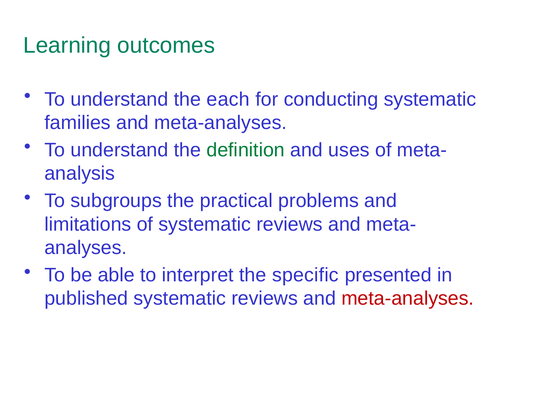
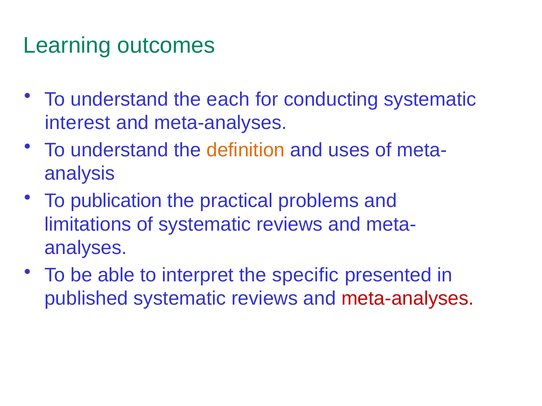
families: families -> interest (77, 123)
definition colour: green -> orange (246, 150)
subgroups: subgroups -> publication (116, 201)
